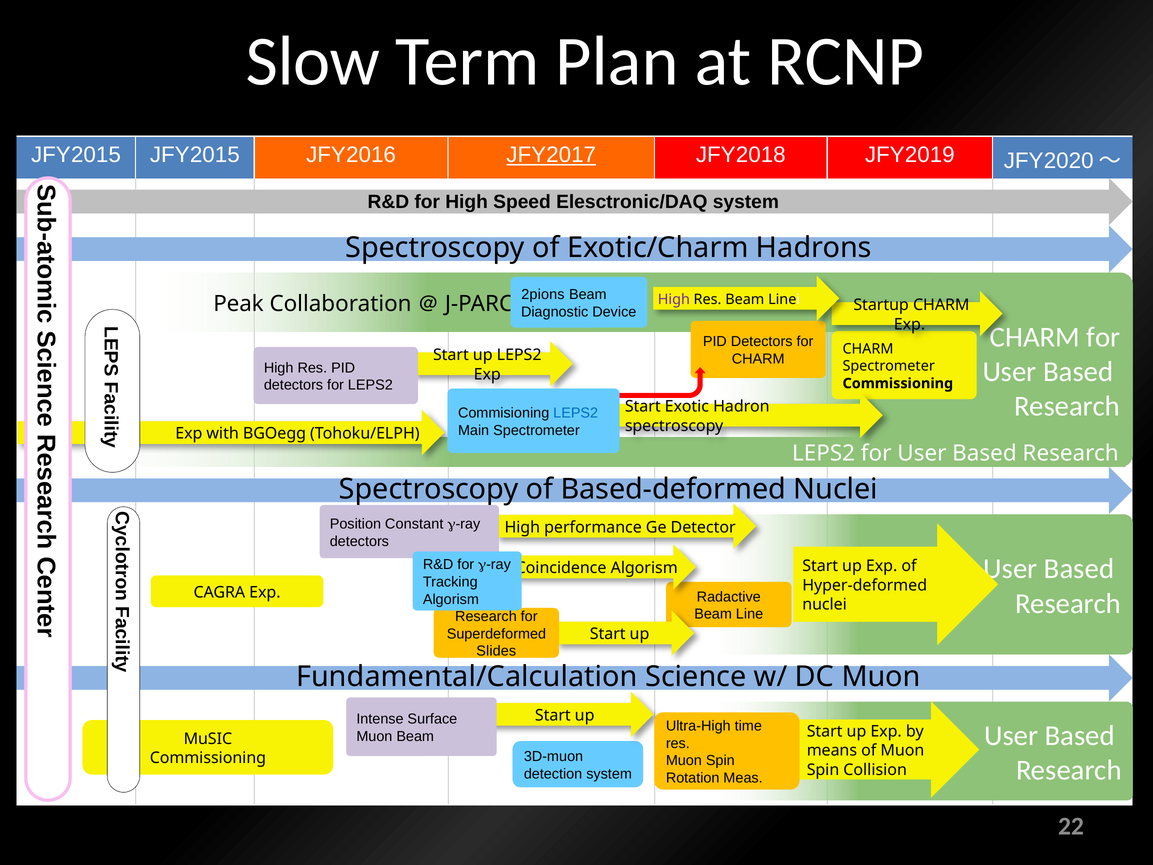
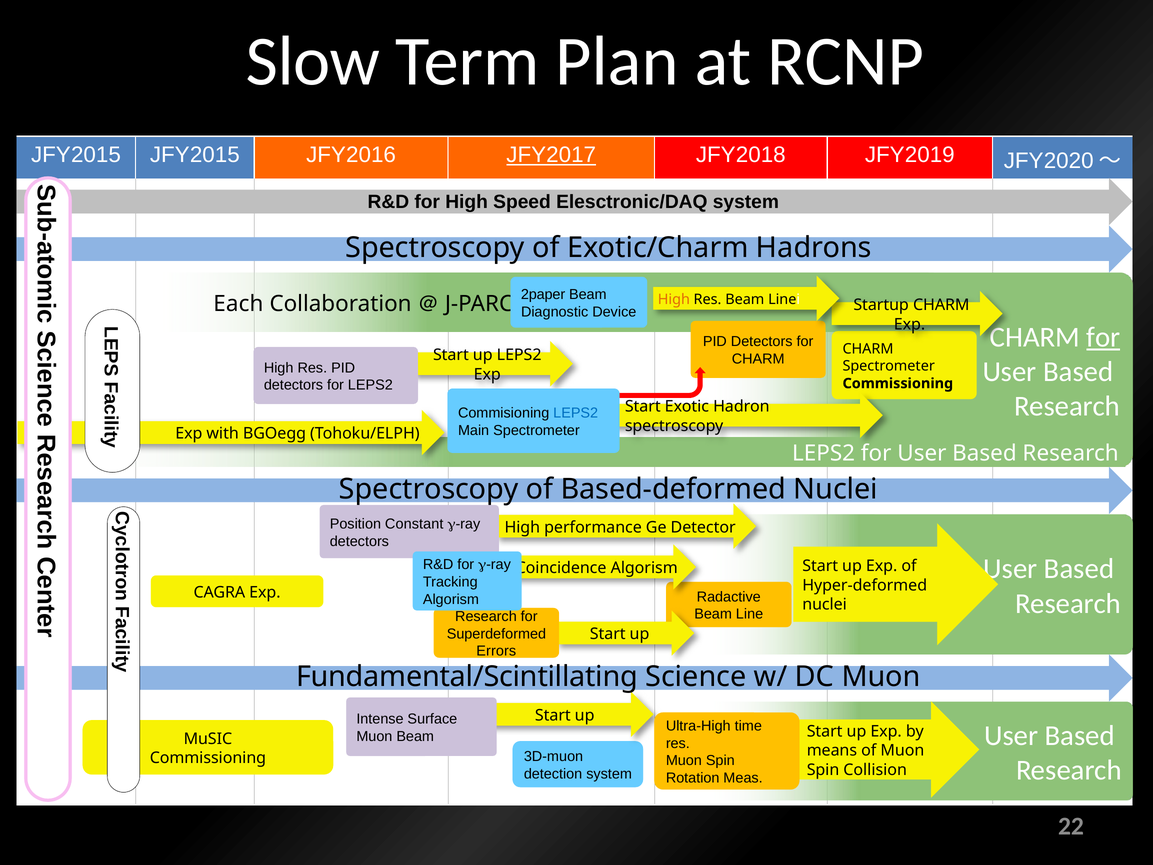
2pions: 2pions -> 2paper (543, 294)
High colour: purple -> orange (674, 299)
Peak: Peak -> Each (238, 304)
for underline: none -> present (1103, 337)
Slides: Slides -> Errors (496, 651)
Fundamental/Calculation: Fundamental/Calculation -> Fundamental/Scintillating (467, 677)
